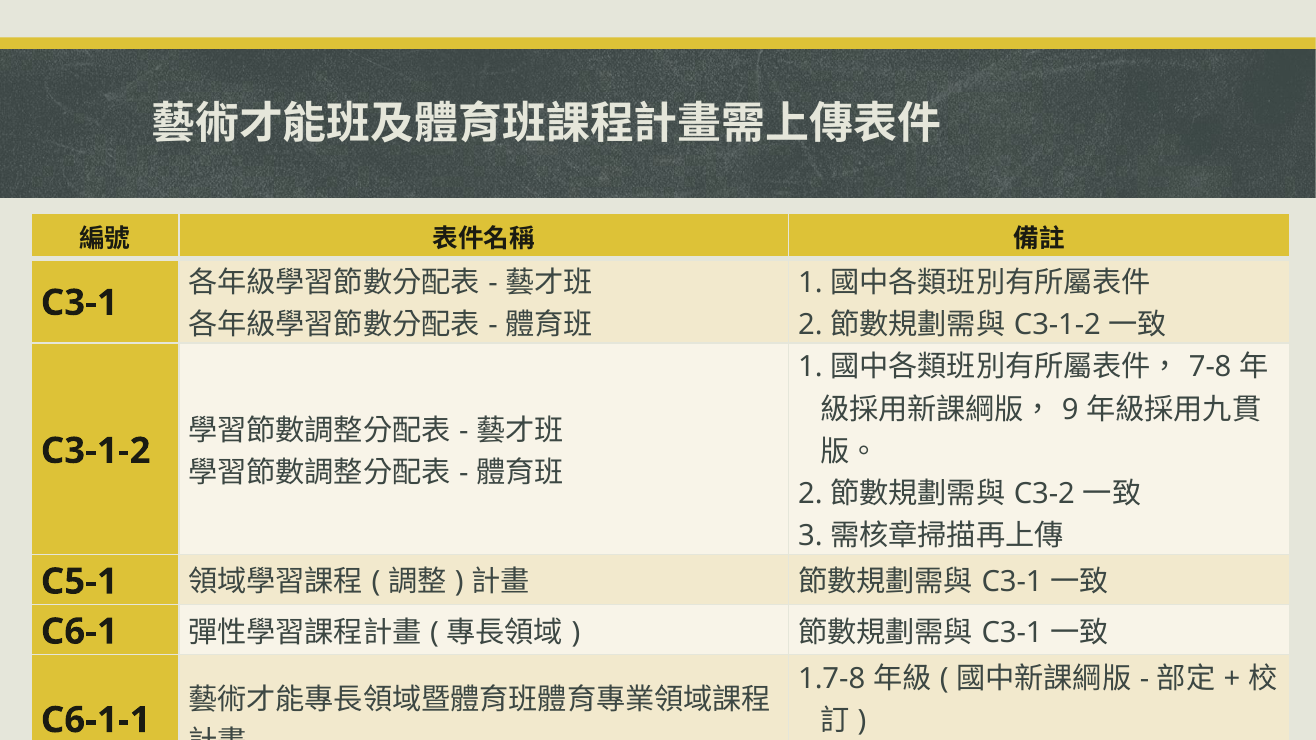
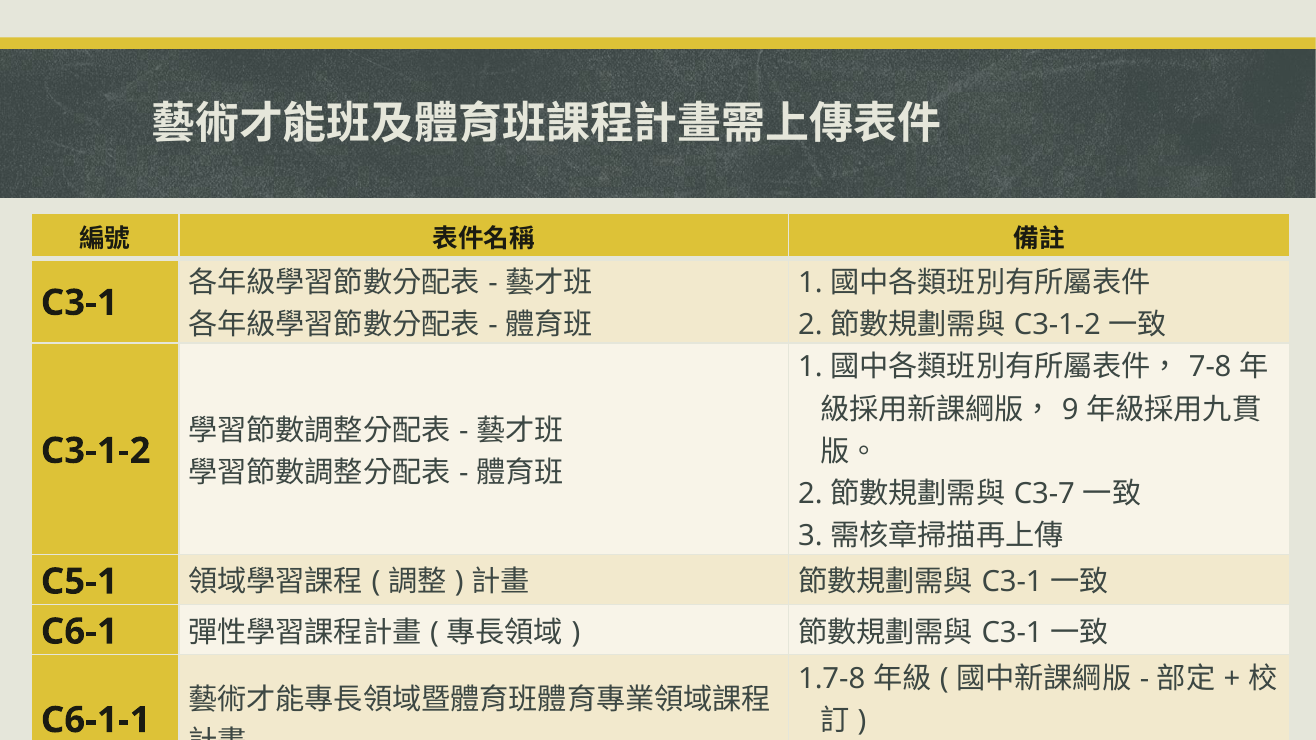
C3-2: C3-2 -> C3-7 (1044, 494)
